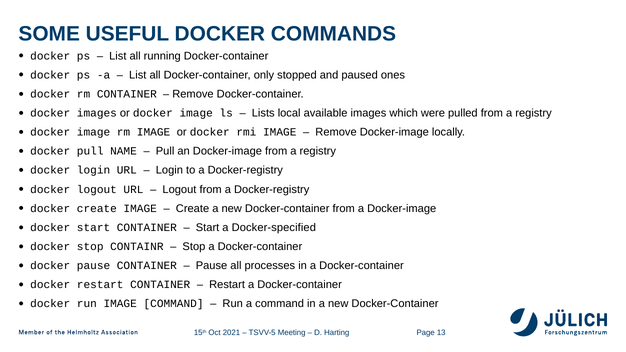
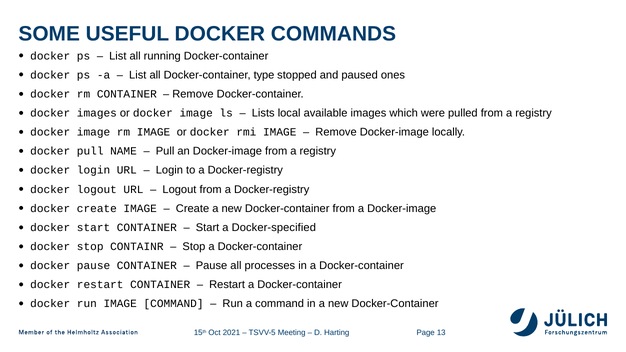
only: only -> type (264, 75)
